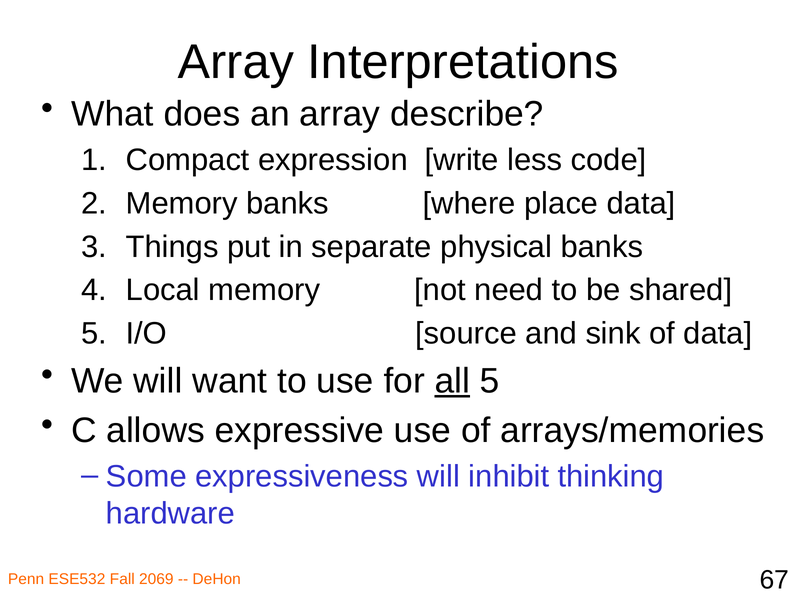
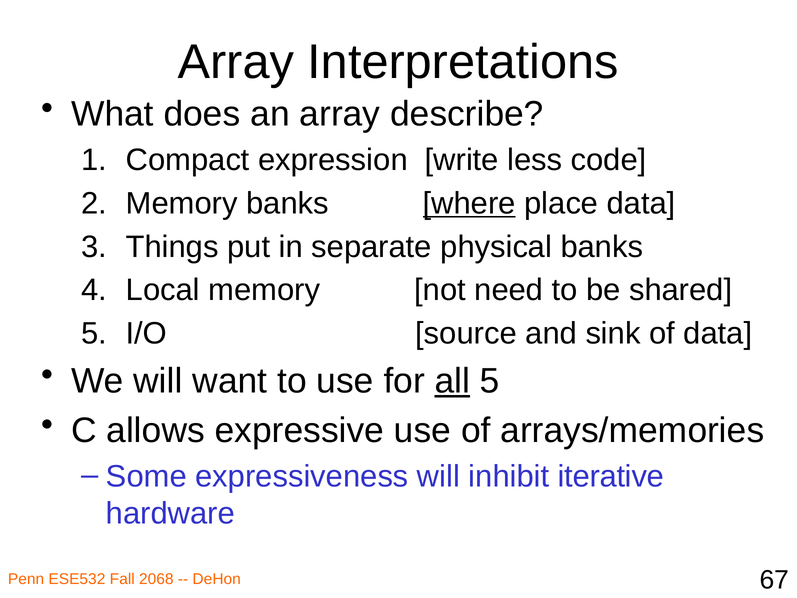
where underline: none -> present (469, 203)
thinking: thinking -> iterative (611, 476)
2069: 2069 -> 2068 (156, 579)
